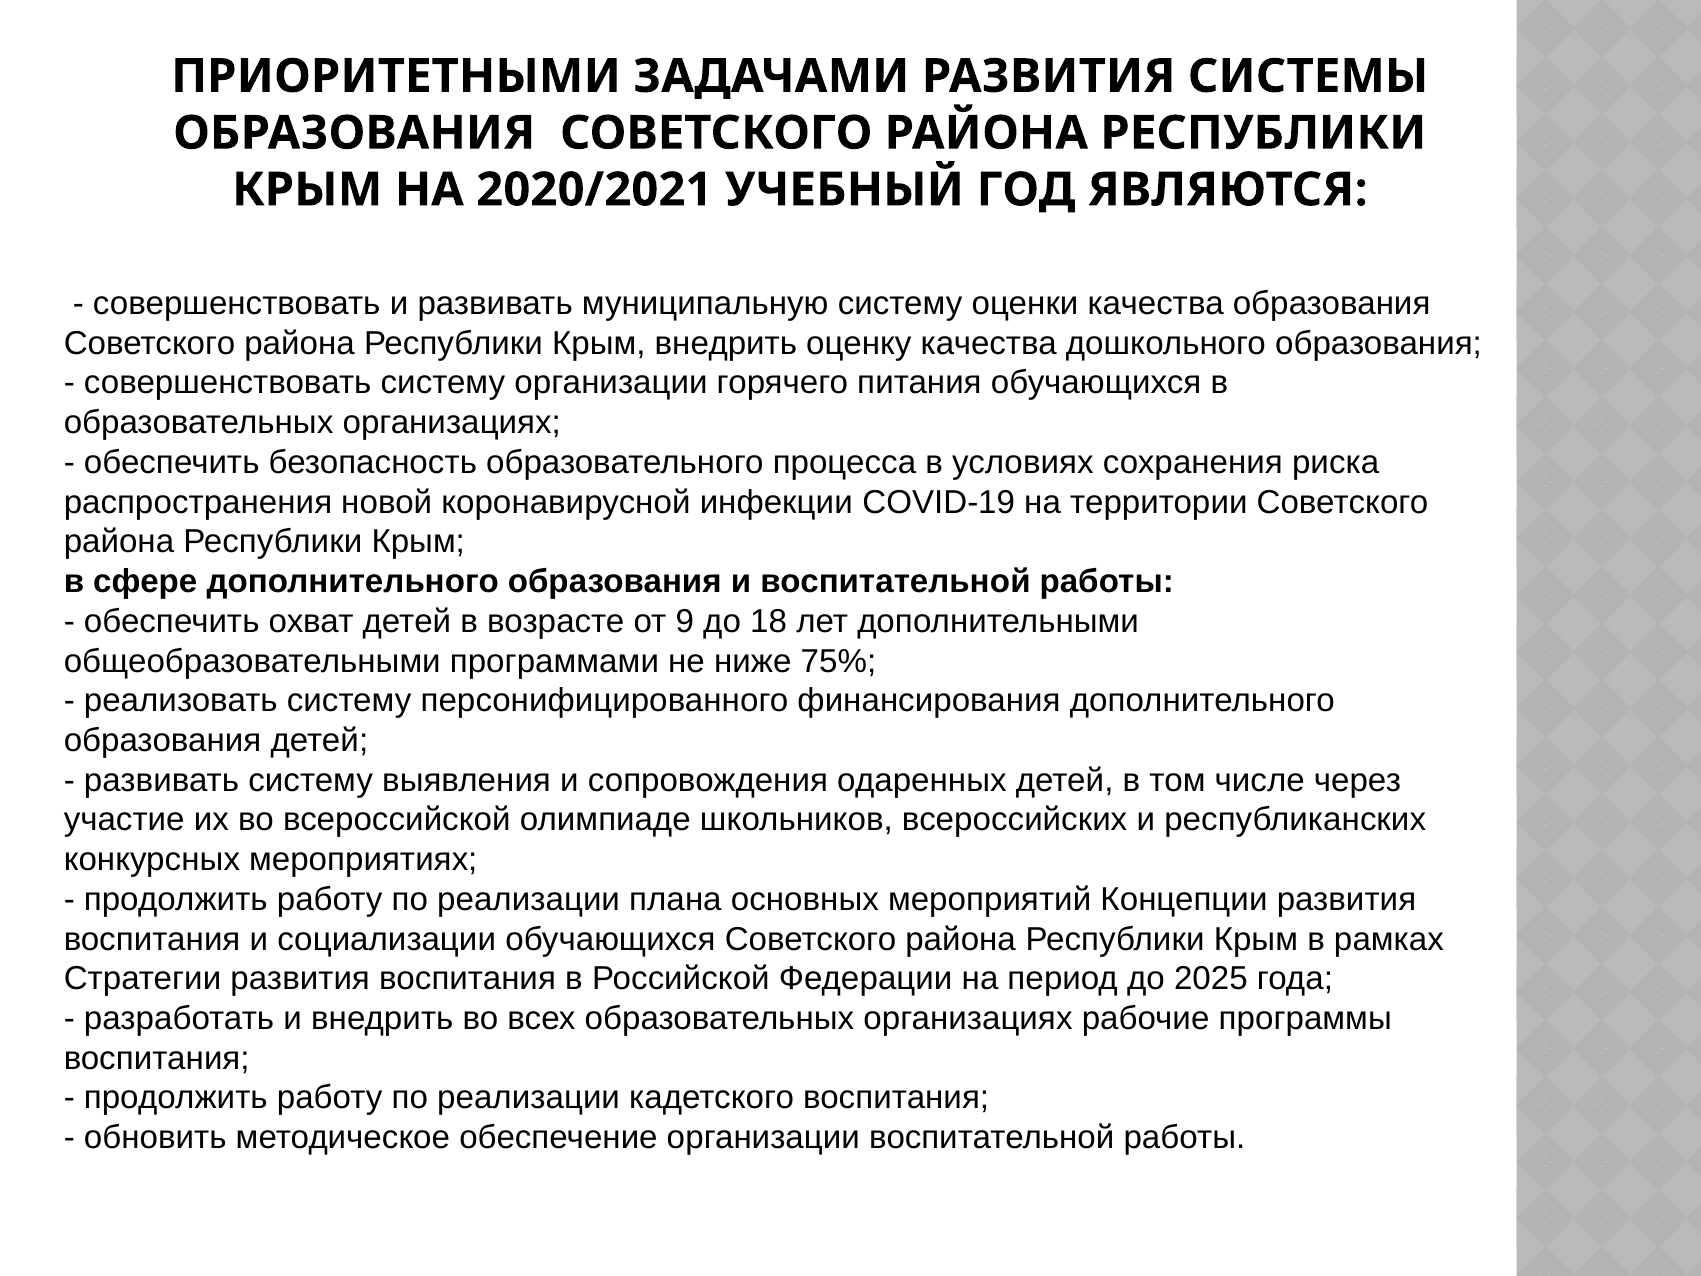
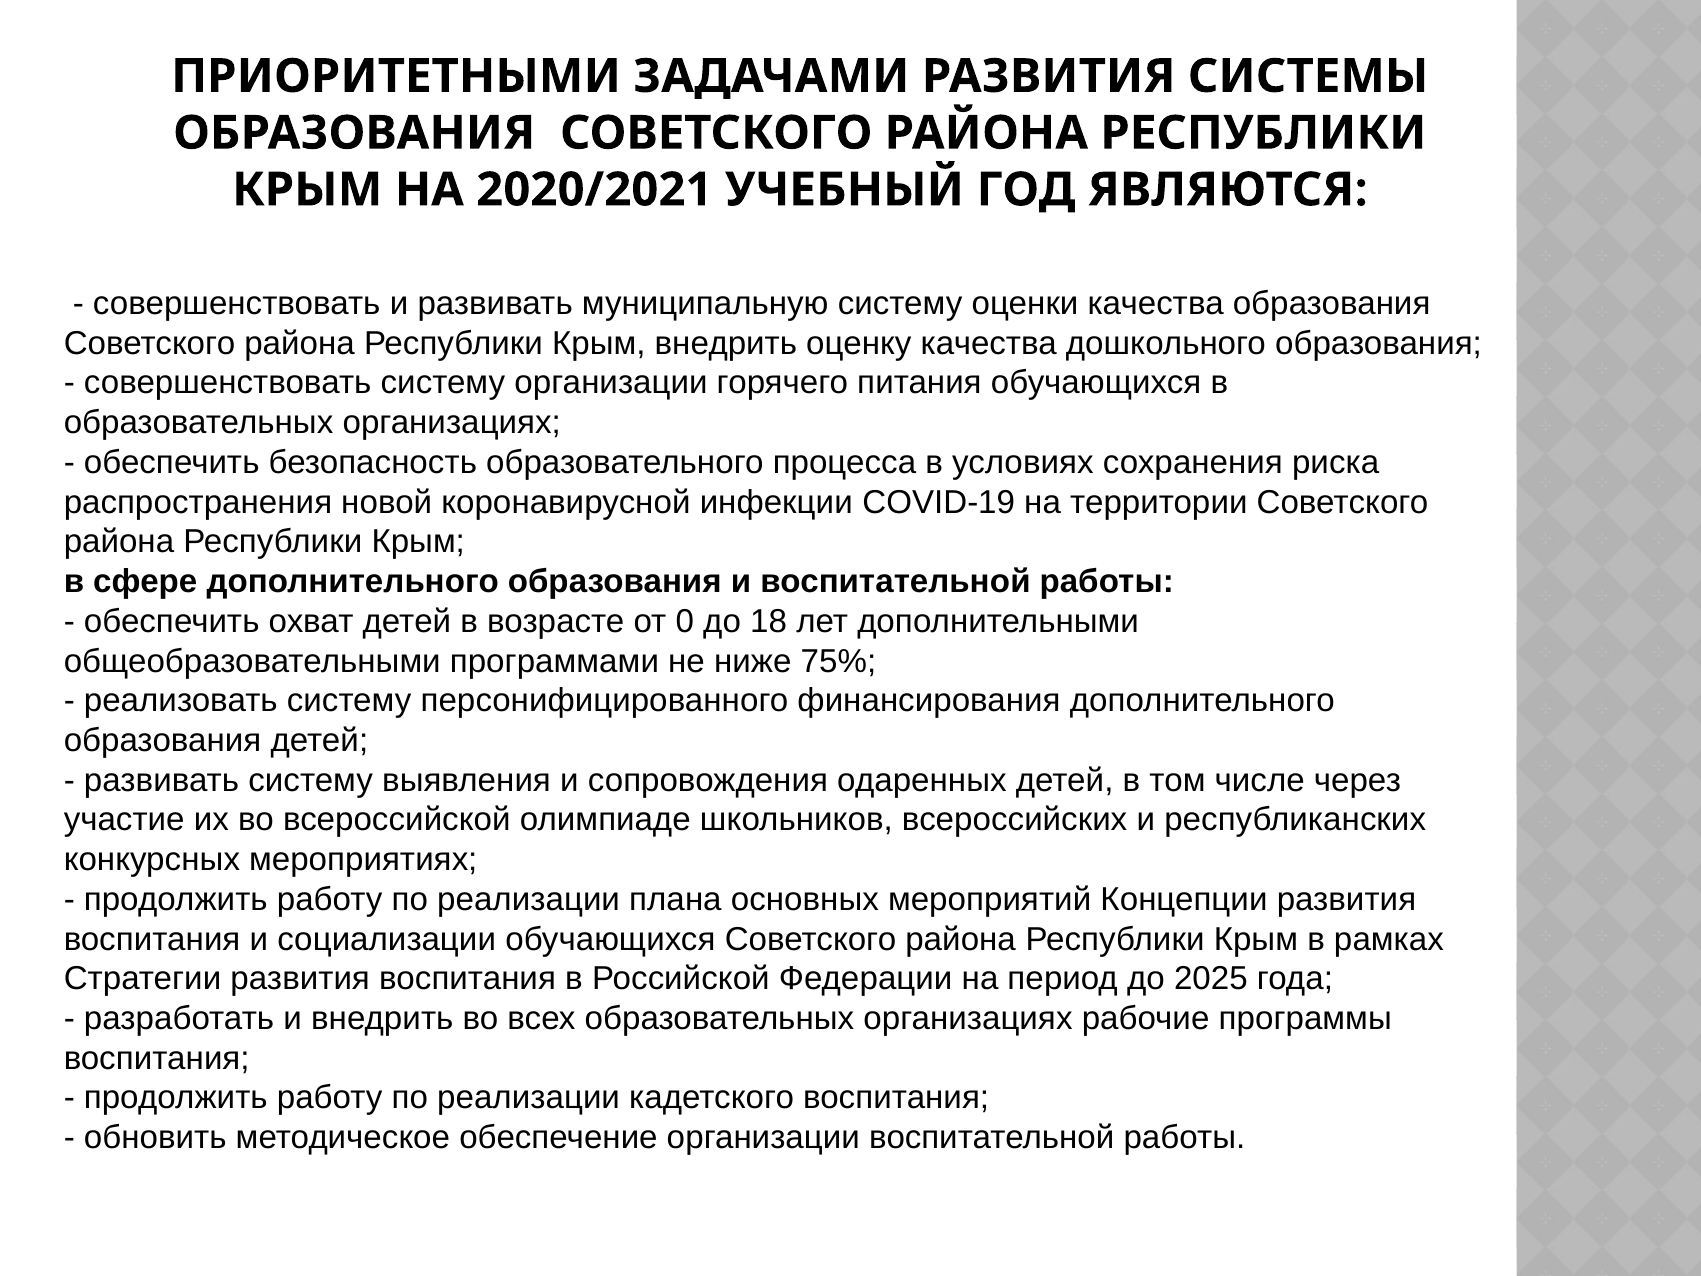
9: 9 -> 0 (685, 621)
